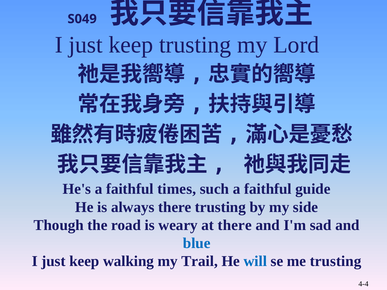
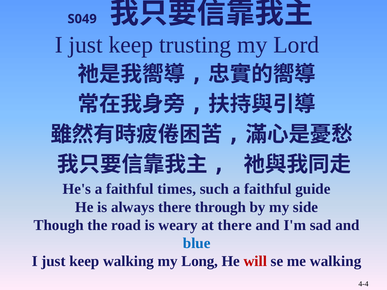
there trusting: trusting -> through (220, 207)
Trail: Trail -> Long (200, 261)
will colour: blue -> red (255, 261)
me trusting: trusting -> walking (336, 261)
